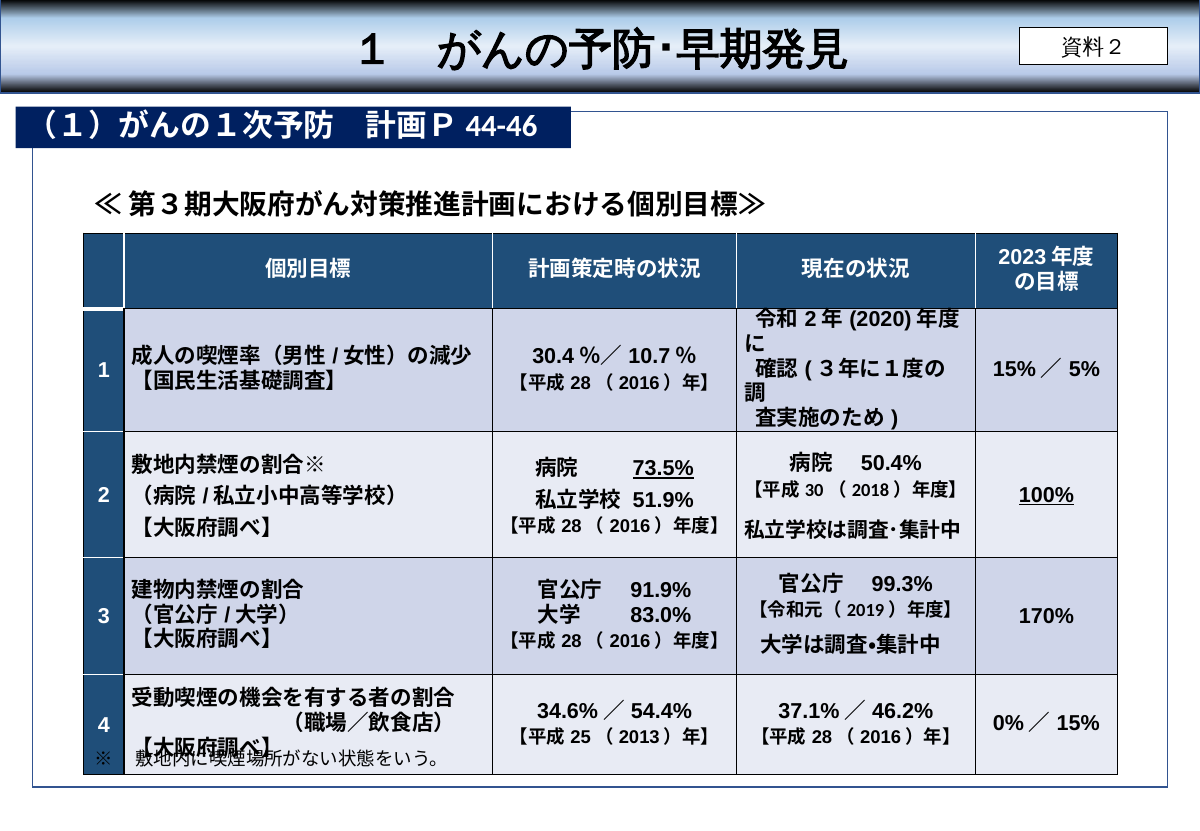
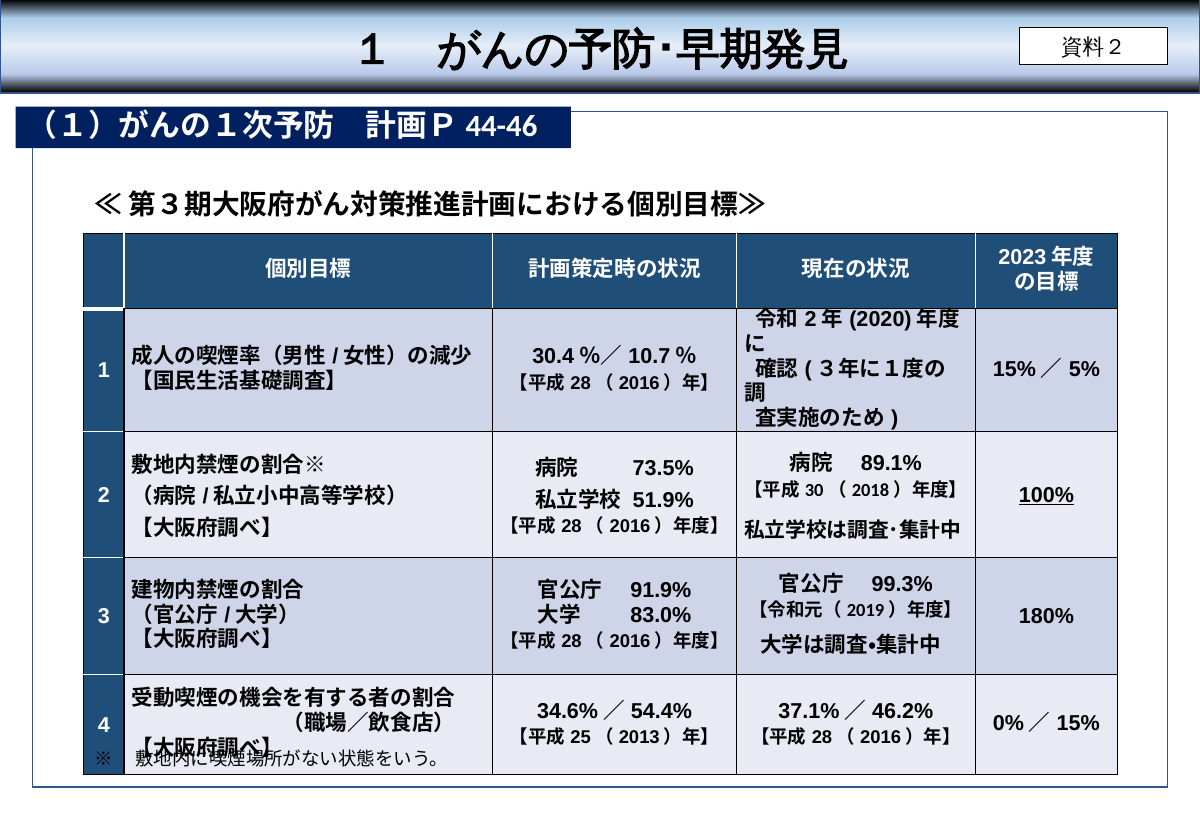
50.4%: 50.4% -> 89.1% (891, 463)
73.5% underline: present -> none (663, 469)
170%: 170% -> 180% (1046, 616)
